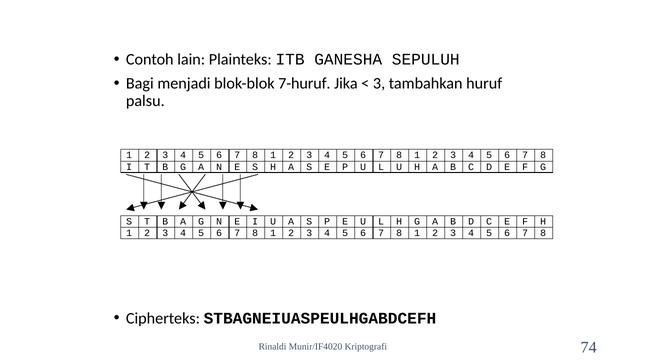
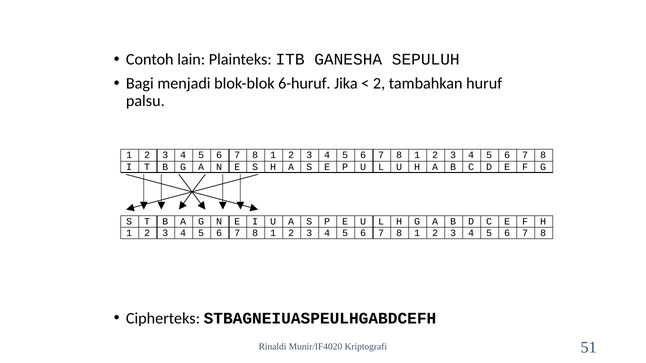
7-huruf: 7-huruf -> 6-huruf (304, 84)
3: 3 -> 2 (379, 84)
74: 74 -> 51 (589, 348)
